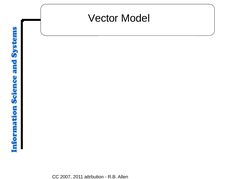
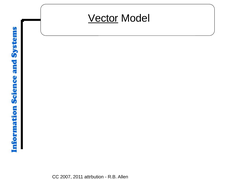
Vector underline: none -> present (103, 18)
